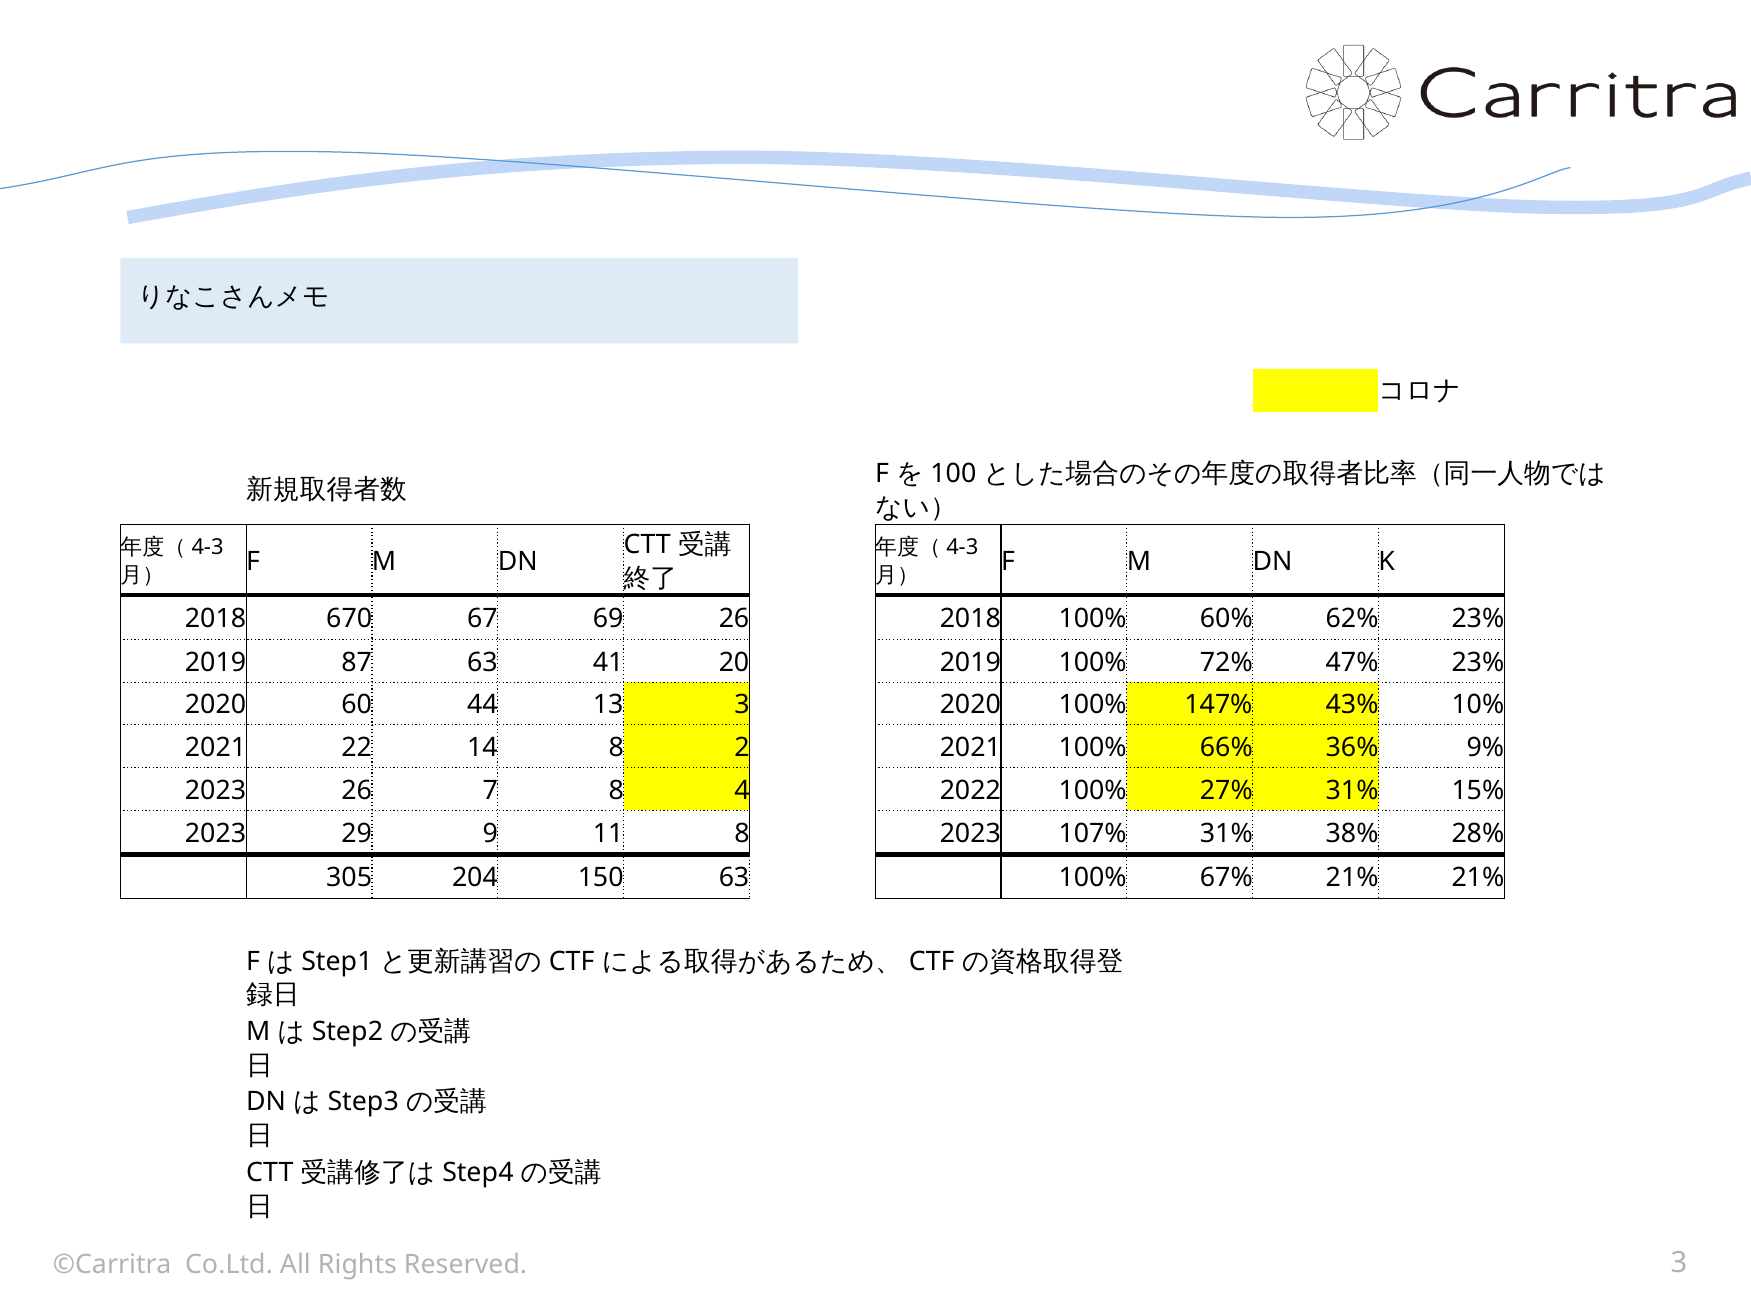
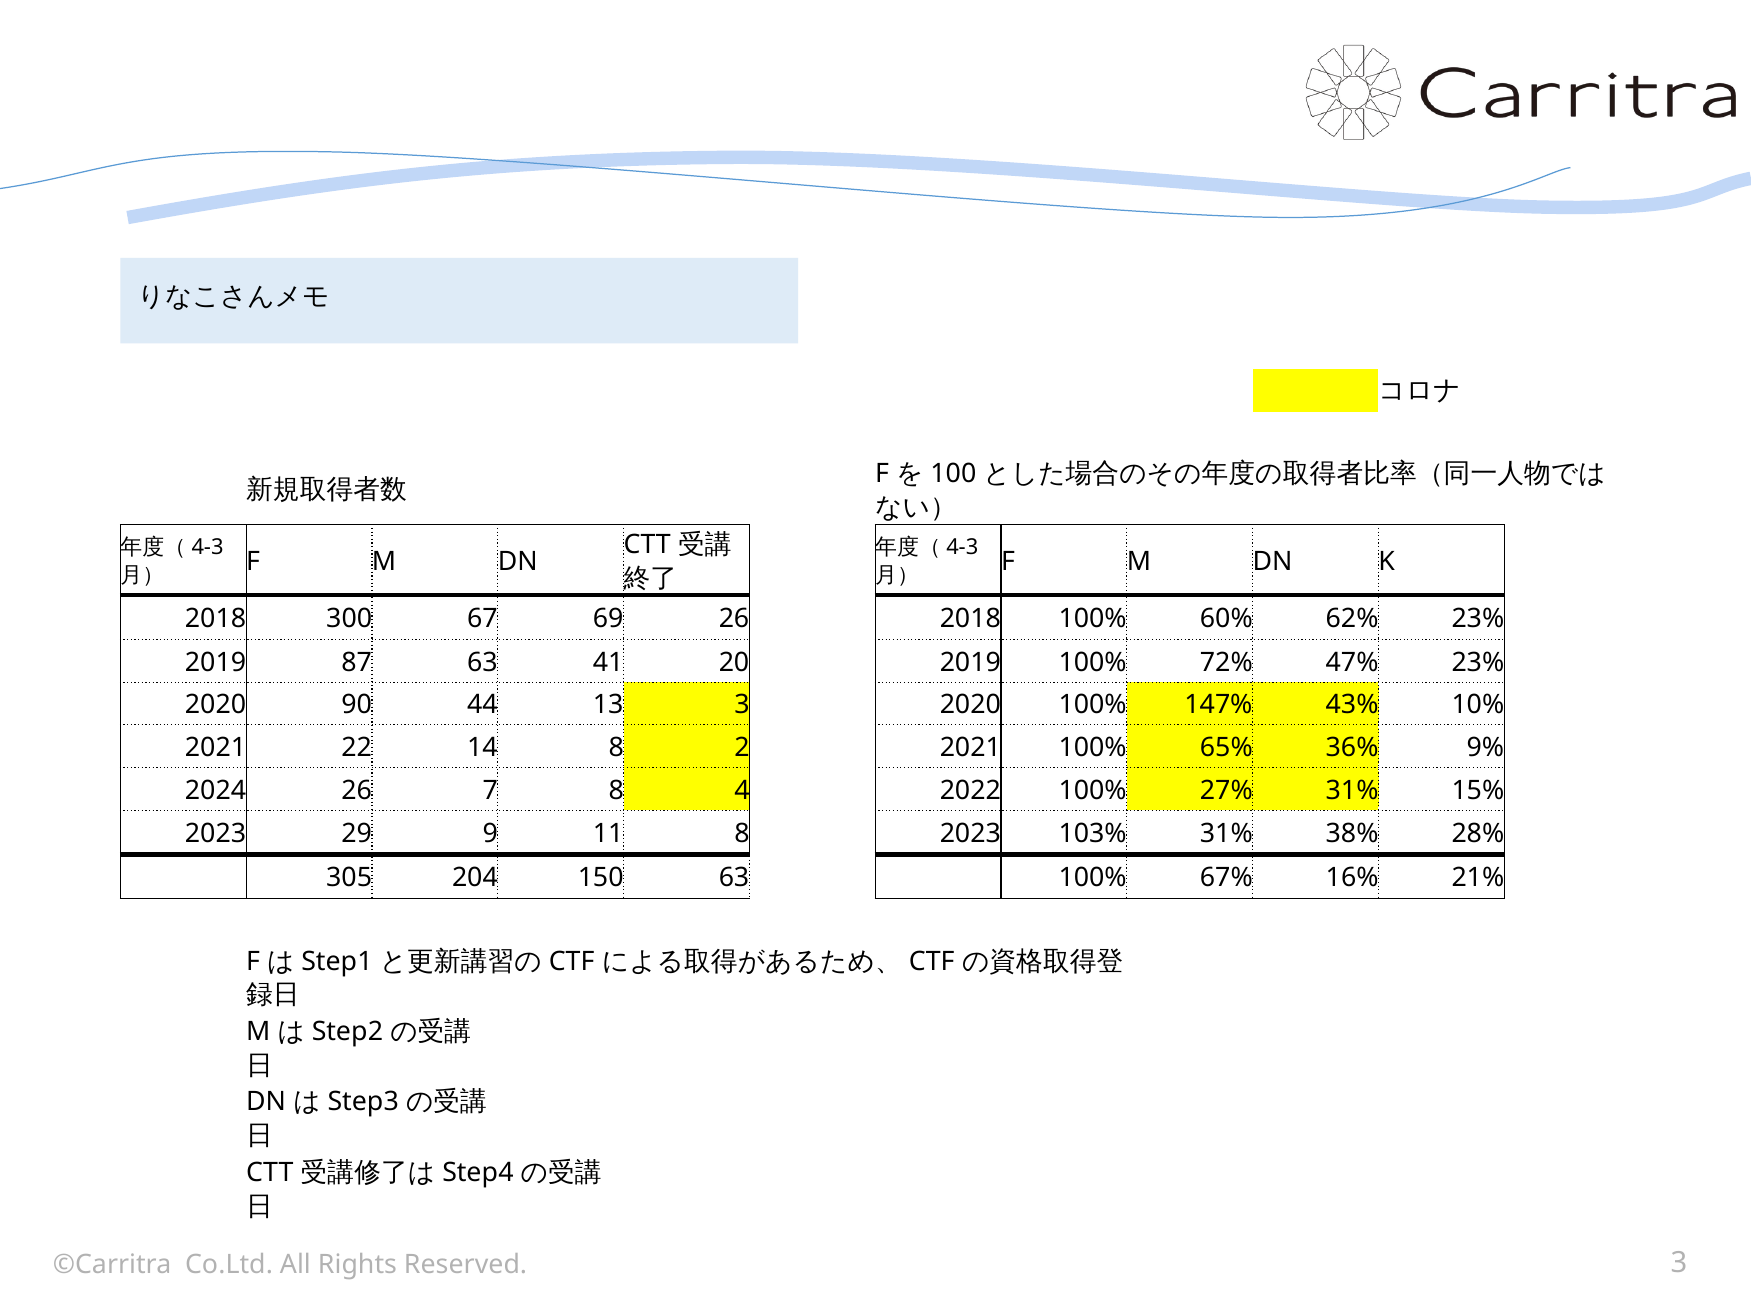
670: 670 -> 300 (349, 618)
60: 60 -> 90 (357, 705)
66%: 66% -> 65% (1226, 747)
2023: 2023 -> 2024 (216, 790)
107%: 107% -> 103% (1093, 834)
67% 21%: 21% -> 16% (1352, 878)
